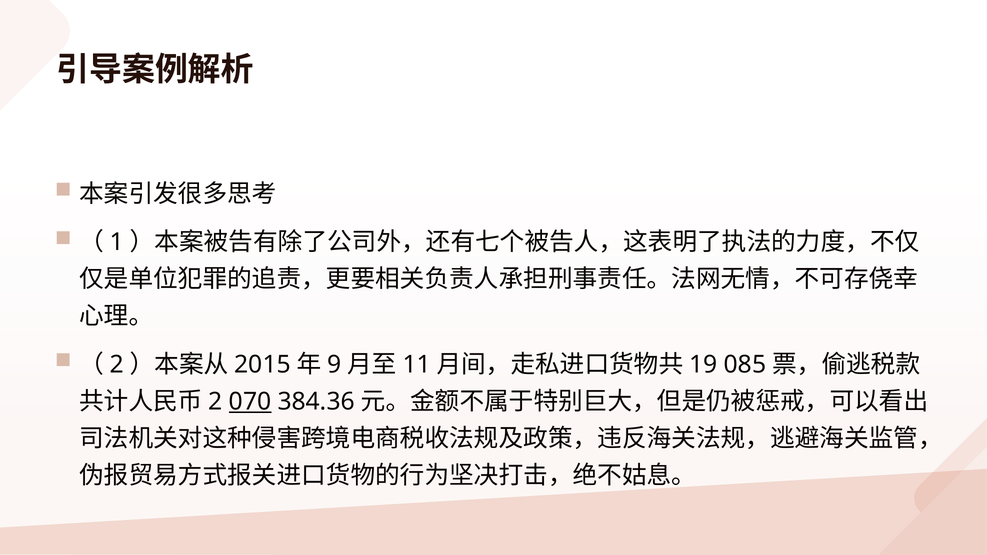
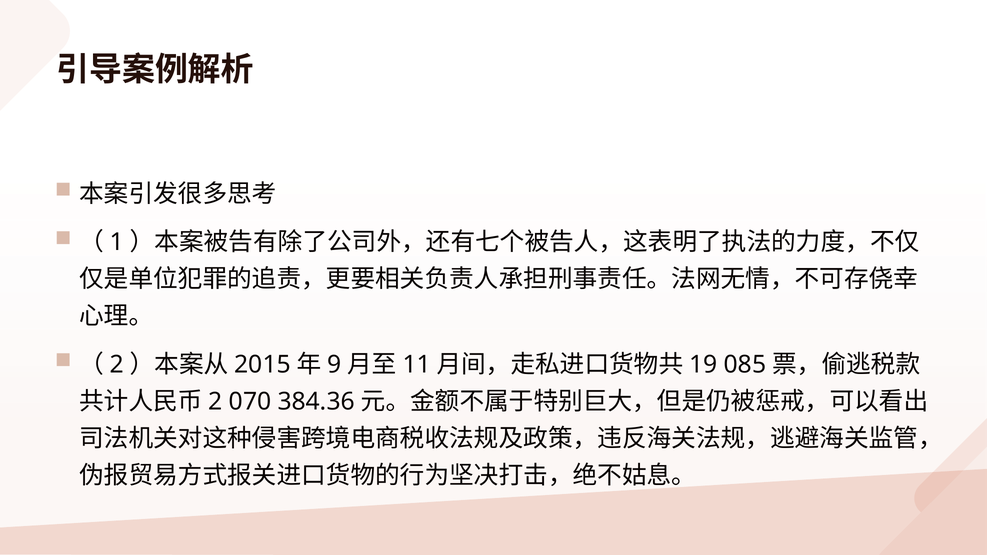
070 underline: present -> none (250, 402)
